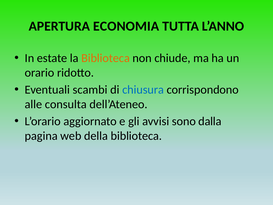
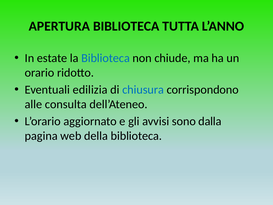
APERTURA ECONOMIA: ECONOMIA -> BIBLIOTECA (126, 26)
Biblioteca colour: orange -> blue (106, 58)
scambi: scambi -> edilizia (90, 90)
